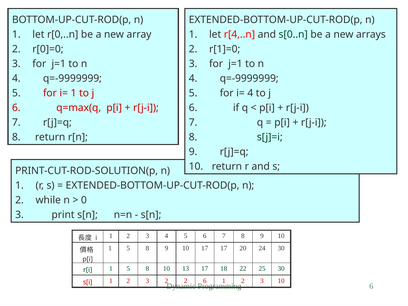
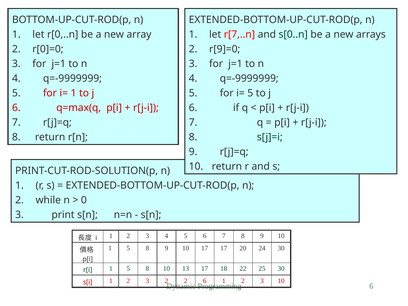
r[4,..n: r[4,..n -> r[7,..n (239, 34)
r[1]=0: r[1]=0 -> r[9]=0 (225, 49)
i= 4: 4 -> 5 (250, 93)
